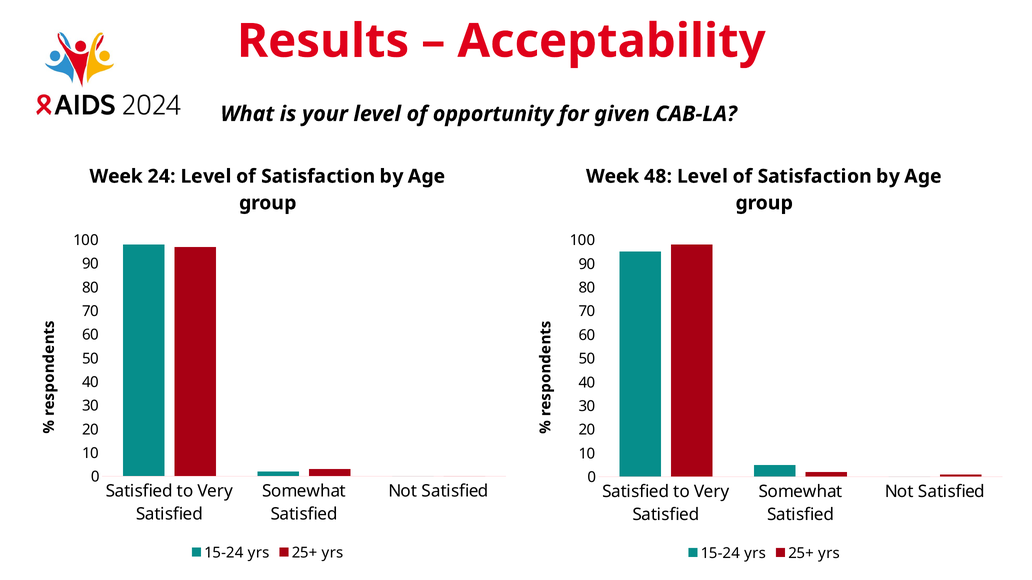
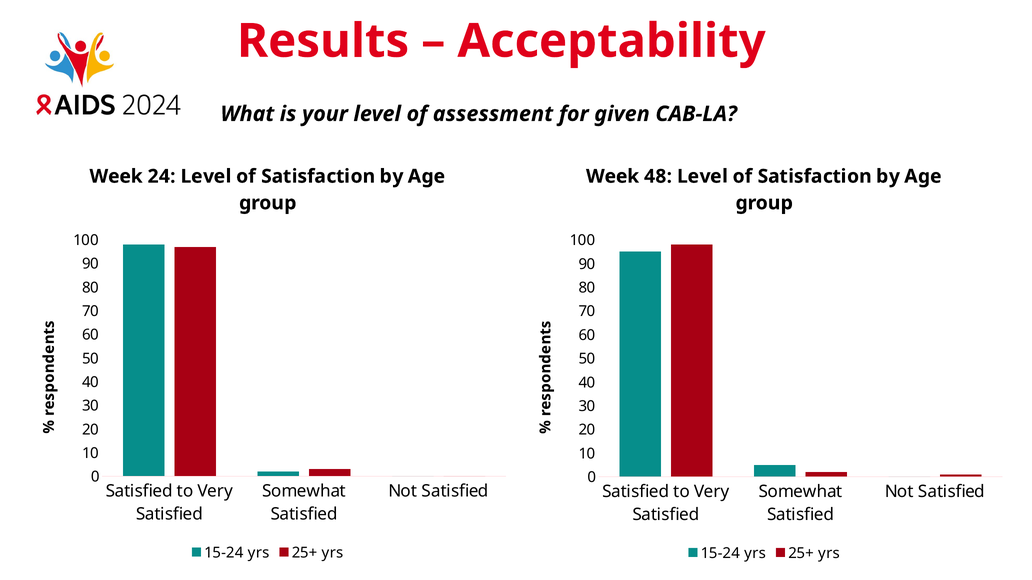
opportunity: opportunity -> assessment (493, 114)
